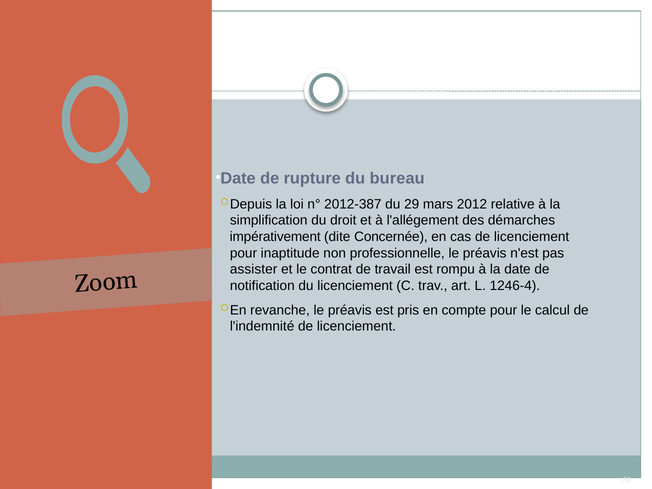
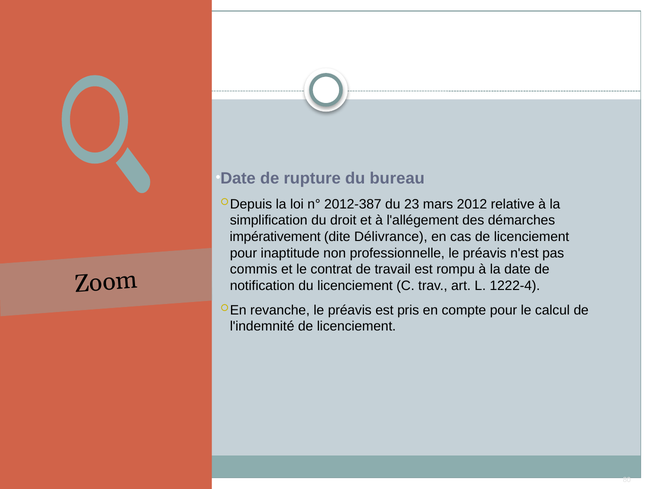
29: 29 -> 23 (412, 204)
Concernée: Concernée -> Délivrance (391, 237)
assister: assister -> commis (254, 269)
1246-4: 1246-4 -> 1222-4 (515, 286)
